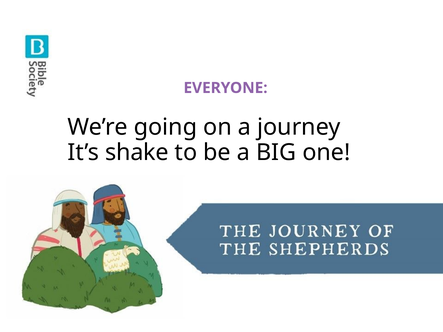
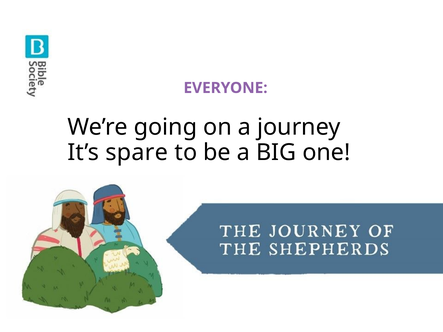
shake: shake -> spare (137, 153)
